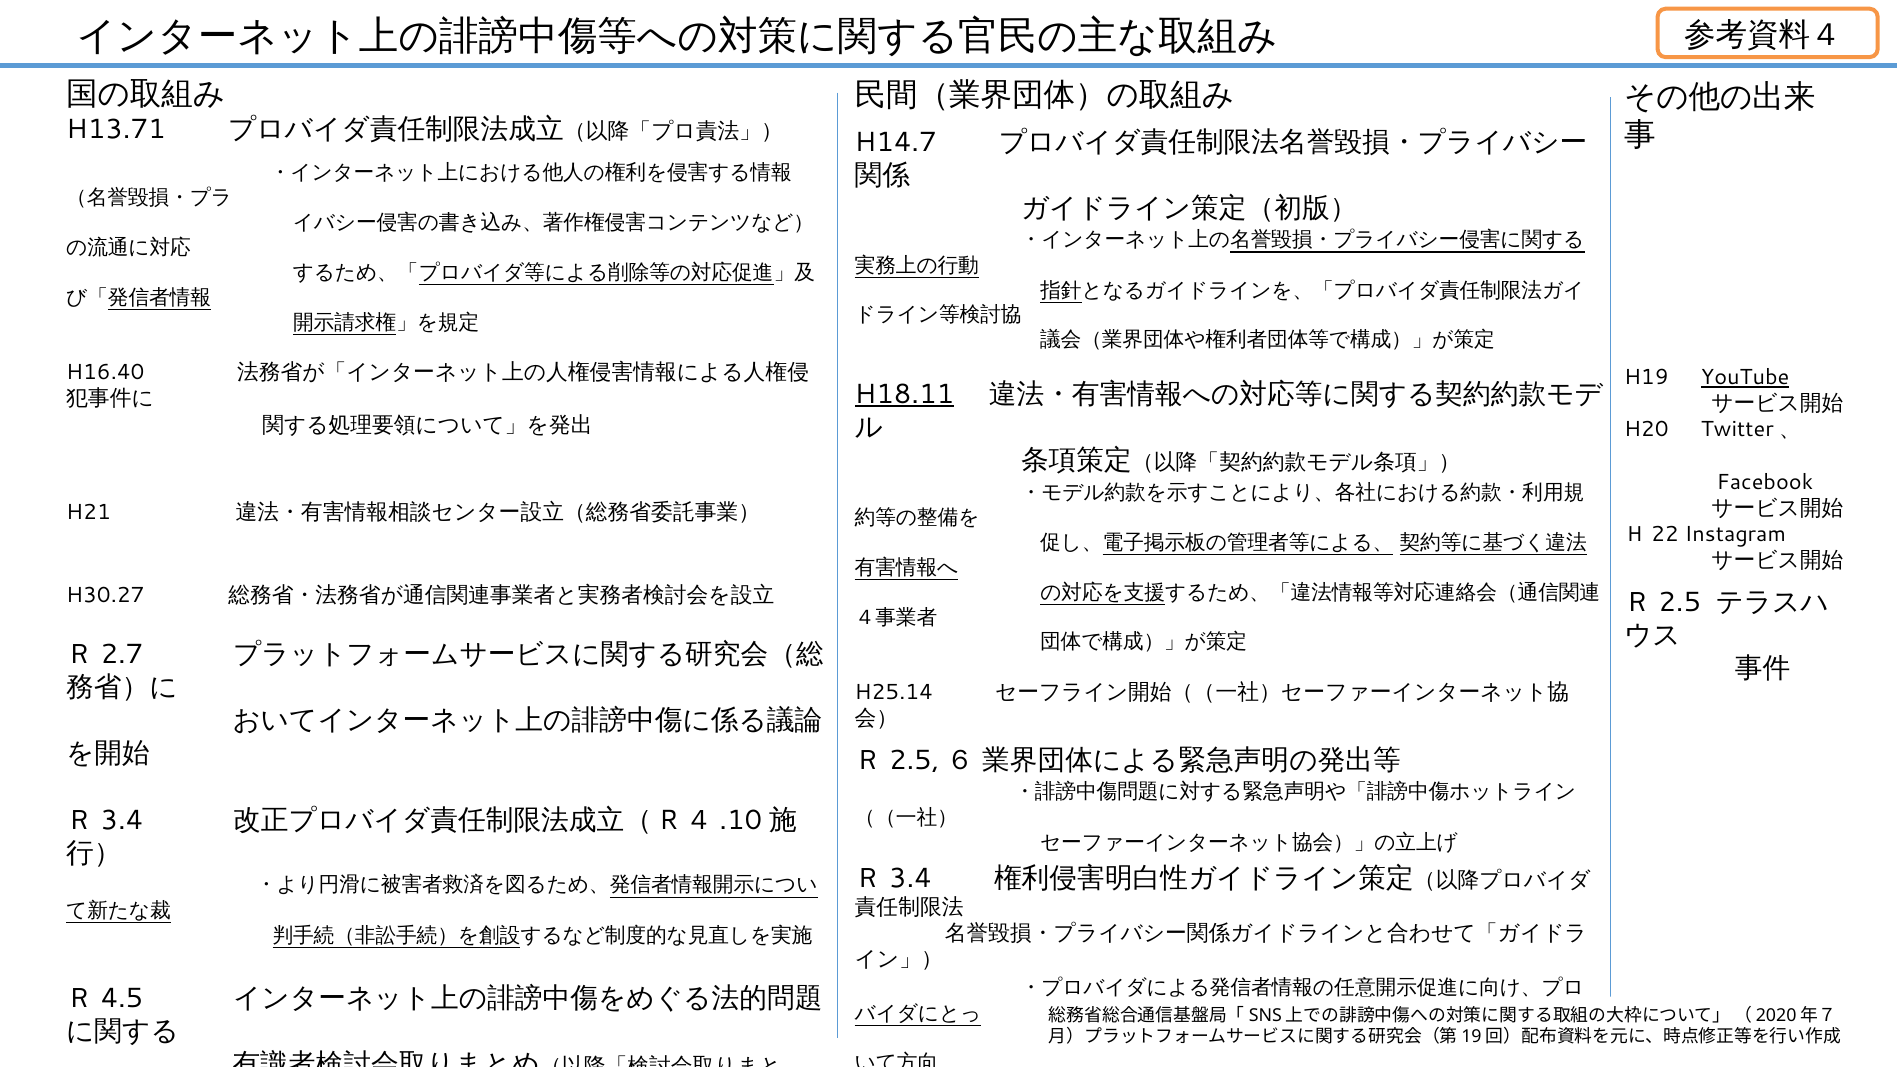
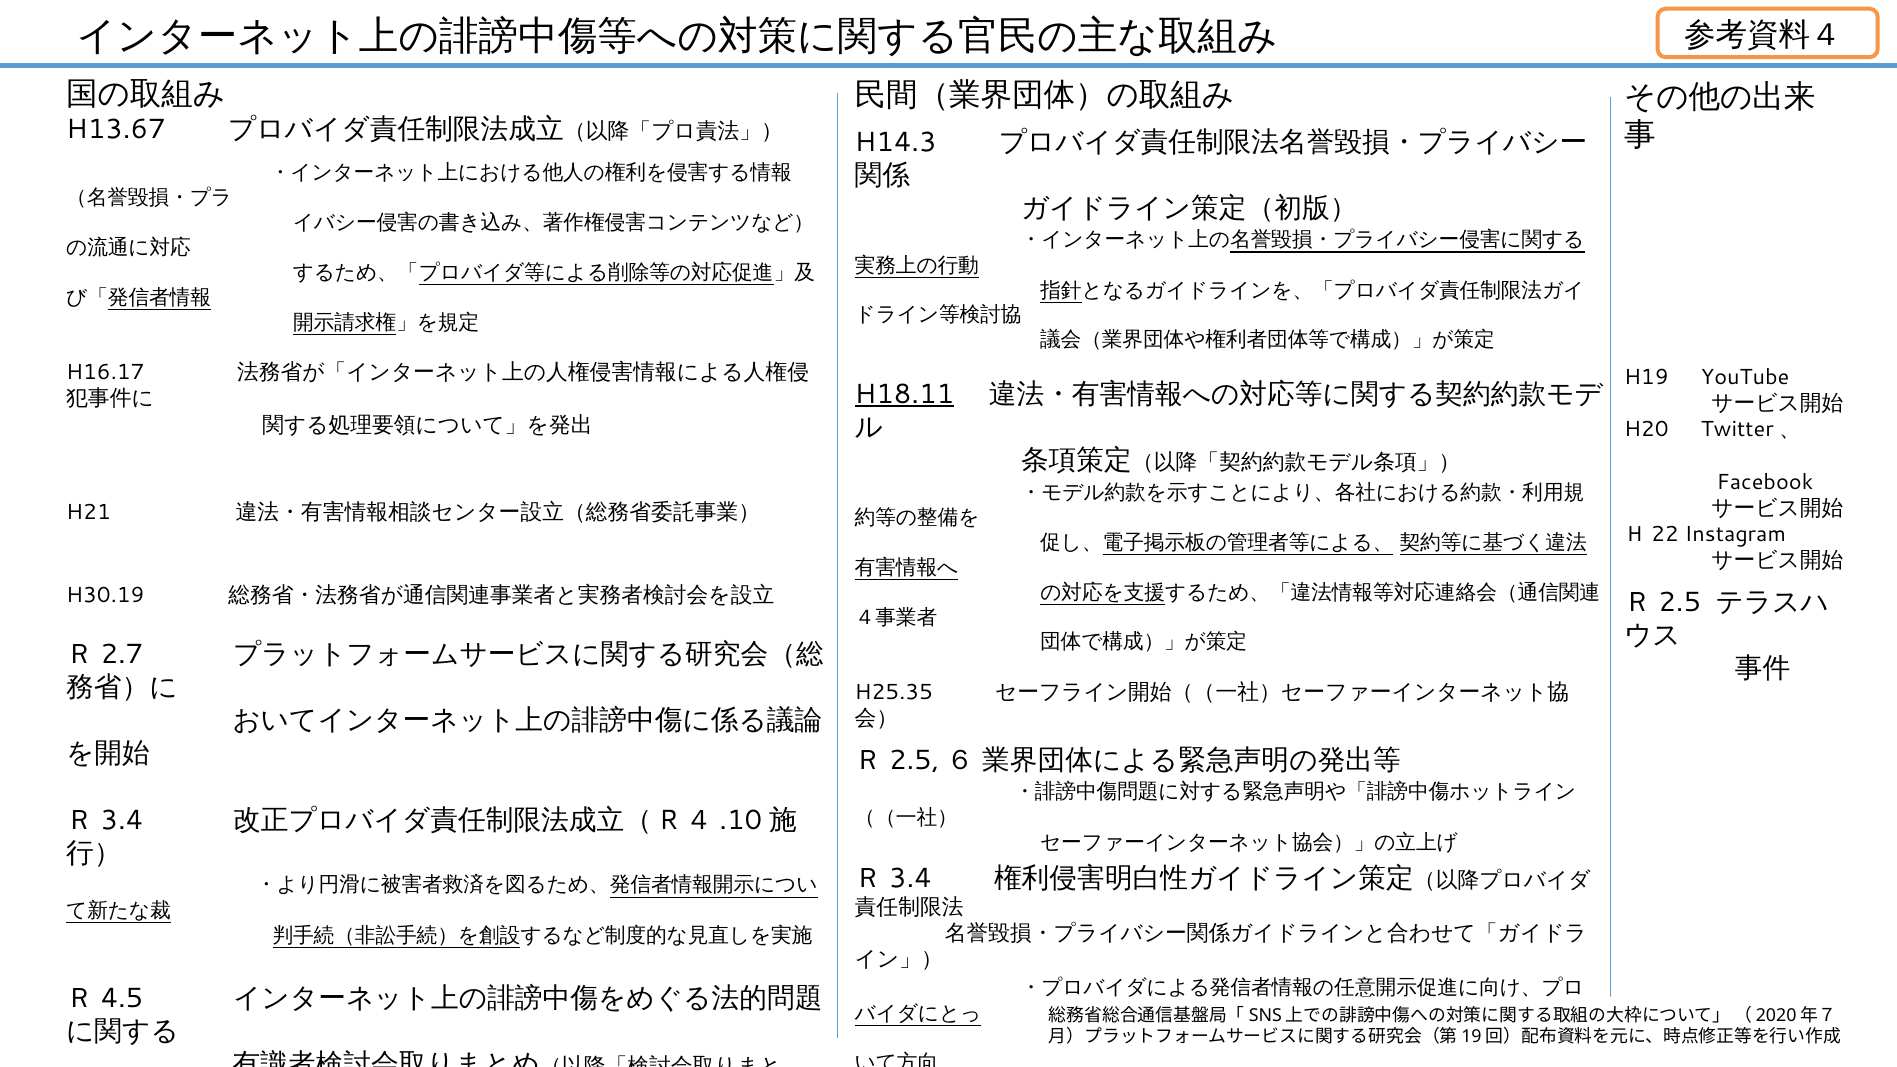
H13.71: H13.71 -> H13.67 (116, 129)
H14.7: H14.7 -> H14.3 (896, 142)
H16.40: H16.40 -> H16.17 (105, 373)
YouTube underline: present -> none (1745, 378)
H30.27: H30.27 -> H30.19 (105, 596)
H25.14: H25.14 -> H25.35 (894, 693)
